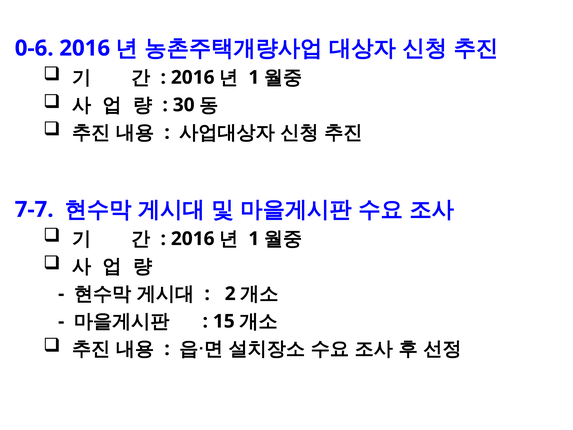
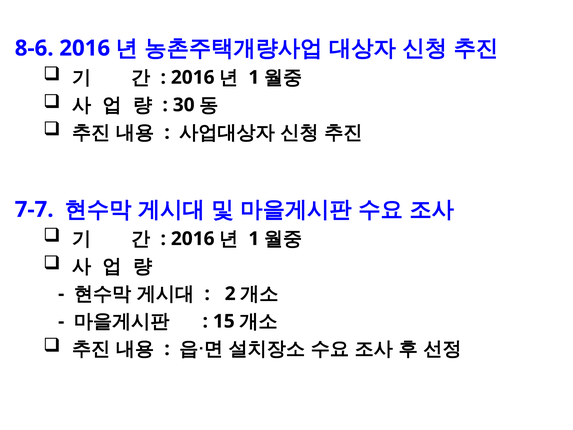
0-6: 0-6 -> 8-6 (34, 48)
